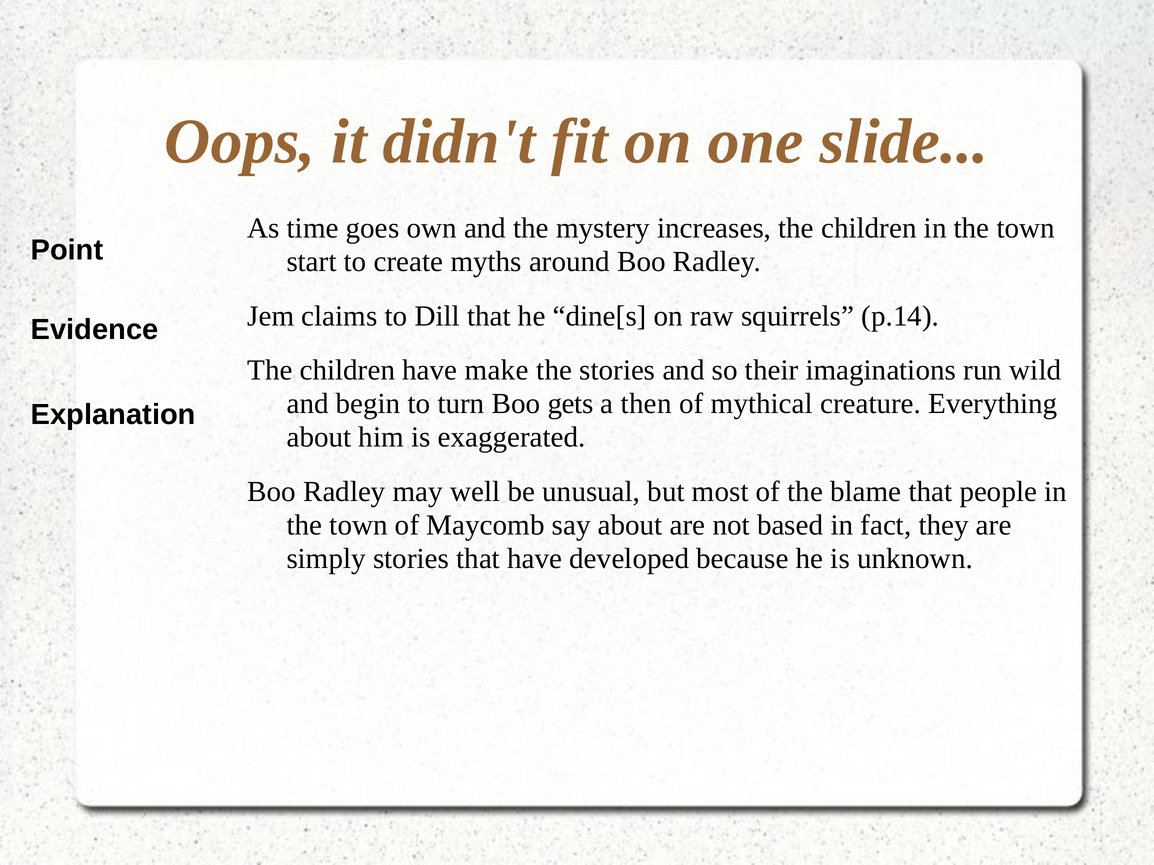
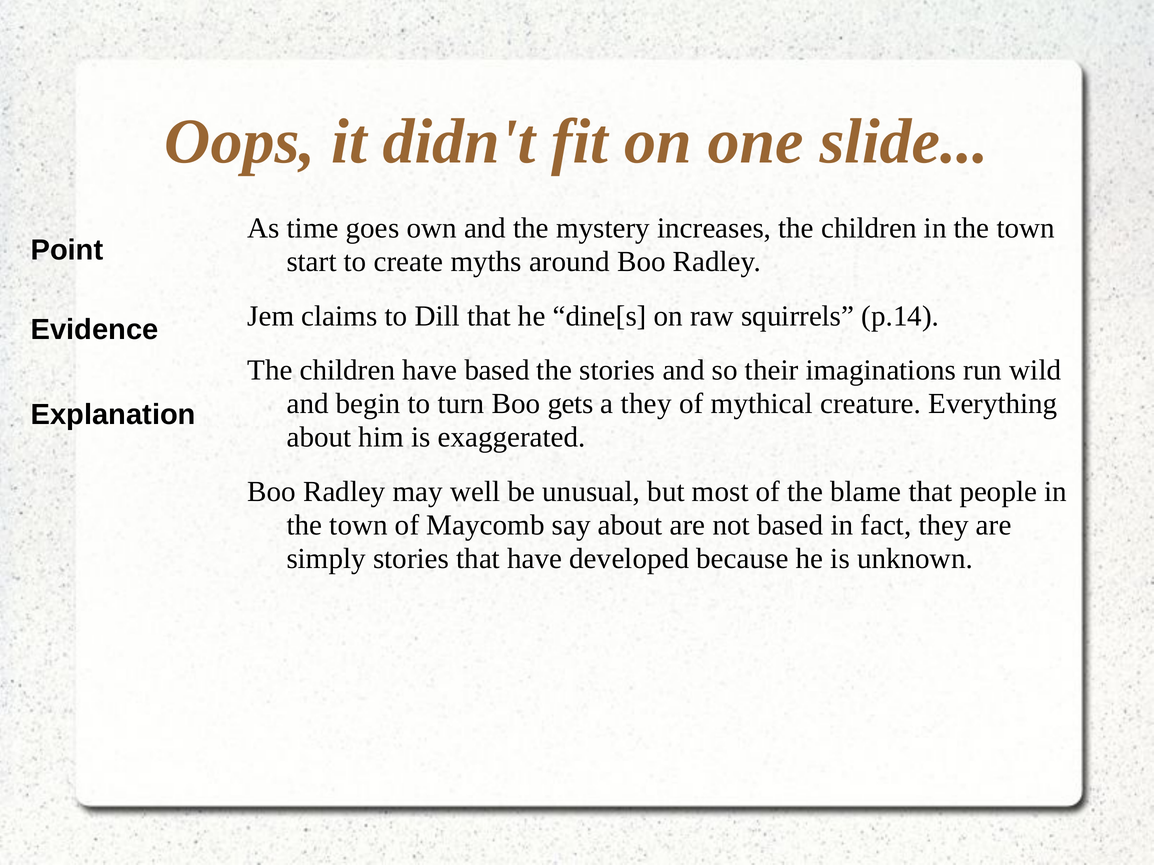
have make: make -> based (497, 370)
a then: then -> they (646, 404)
